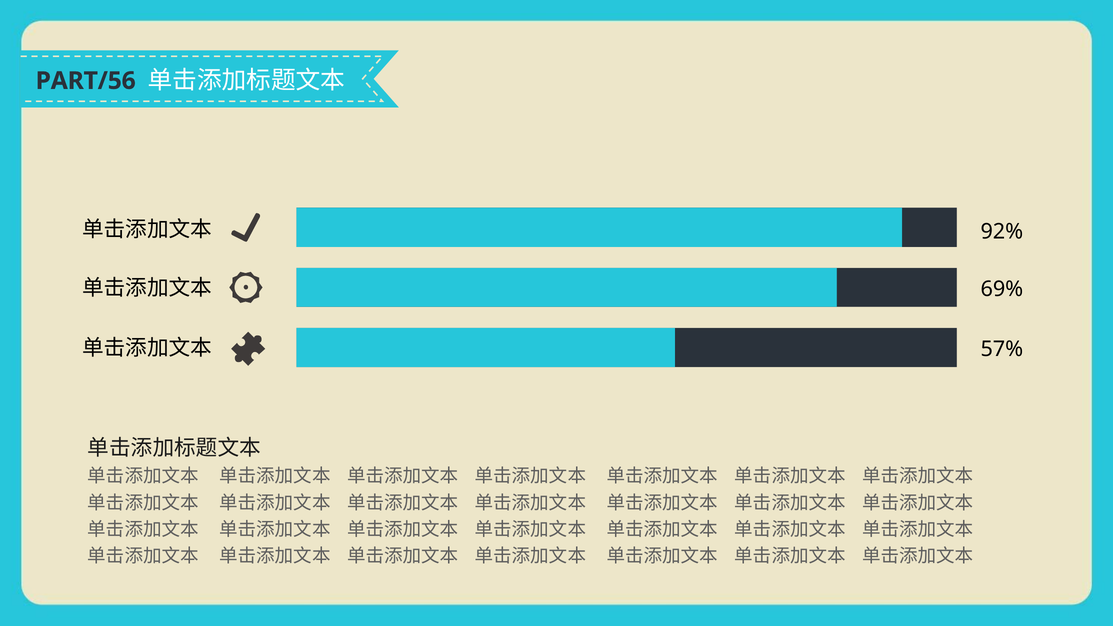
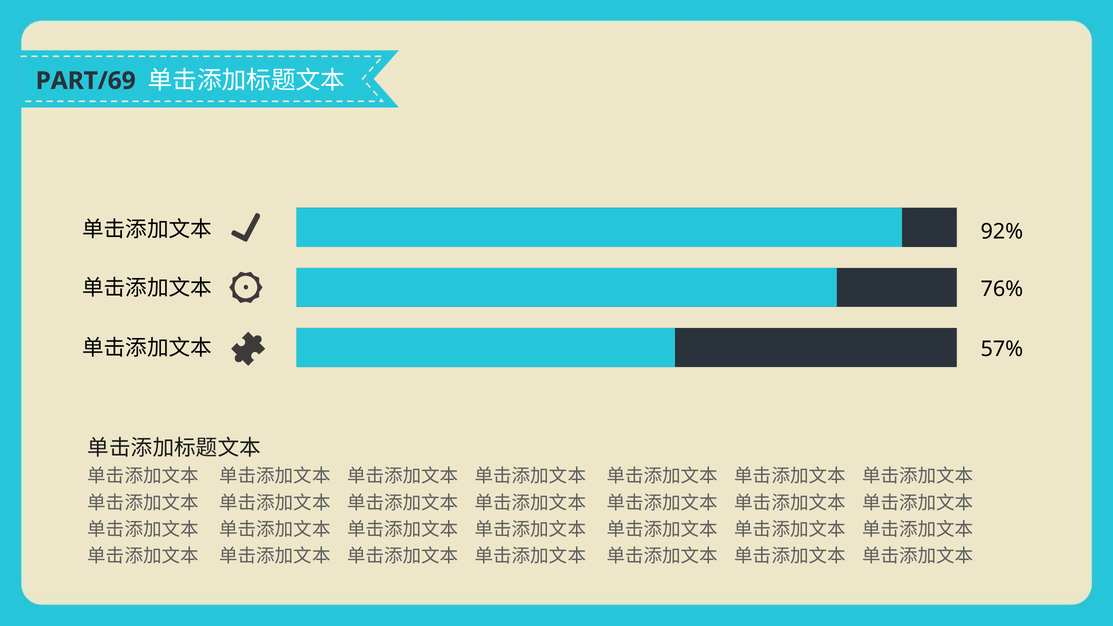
PART/56: PART/56 -> PART/69 (86, 81)
69%: 69% -> 76% (1002, 289)
